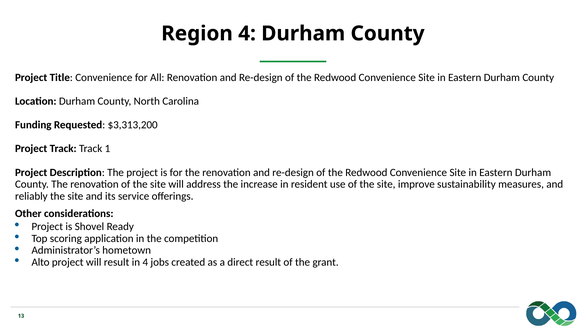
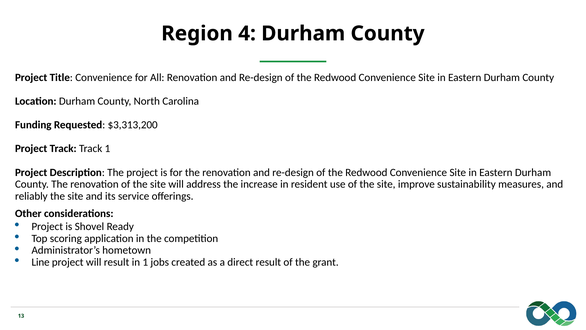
Alto: Alto -> Line (41, 262)
in 4: 4 -> 1 (145, 262)
